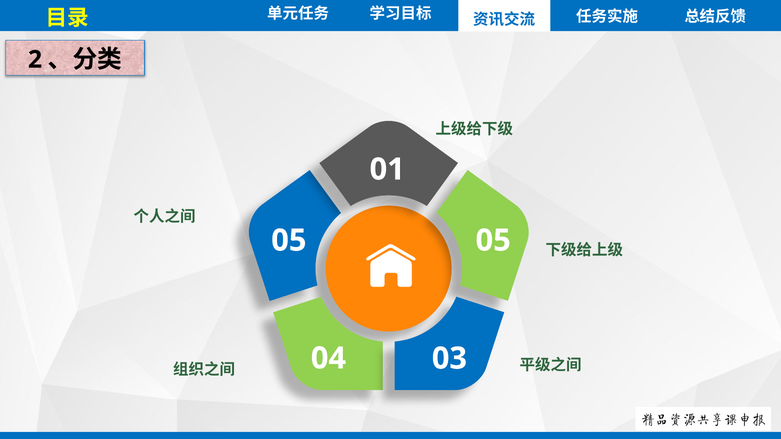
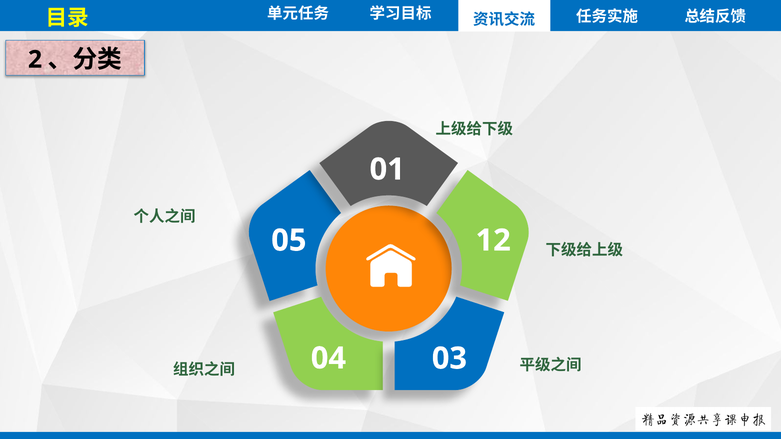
05 05: 05 -> 12 (493, 241)
